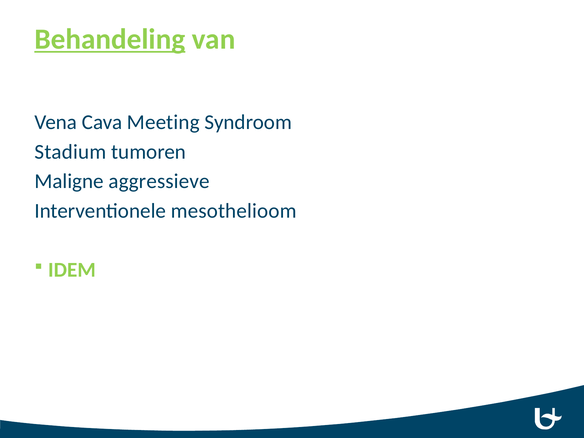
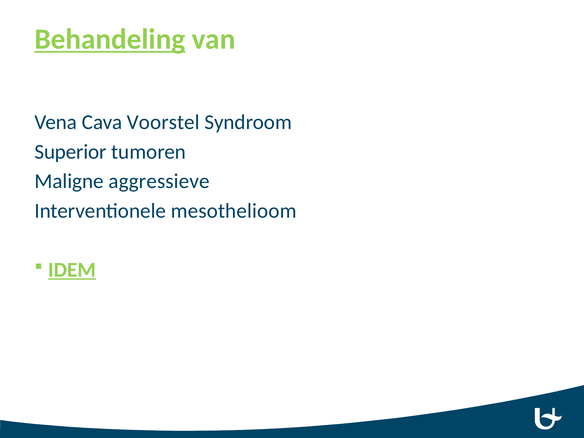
Meeting: Meeting -> Voorstel (163, 122)
Stadium: Stadium -> Superior (71, 152)
IDEM underline: none -> present (72, 270)
